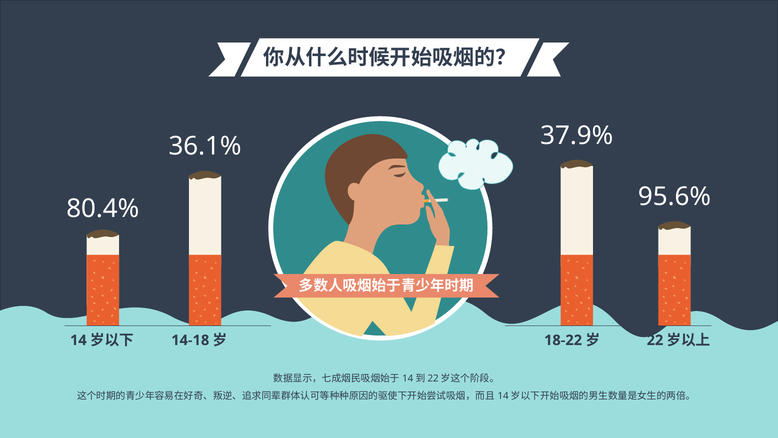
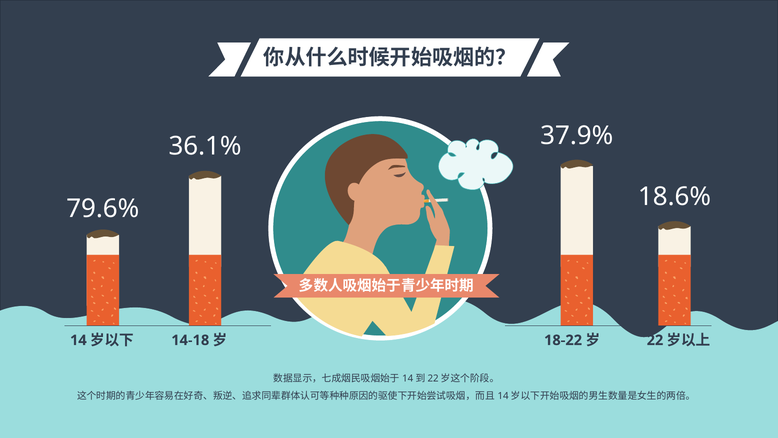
95.6%: 95.6% -> 18.6% (674, 197)
80.4%: 80.4% -> 79.6% (103, 209)
